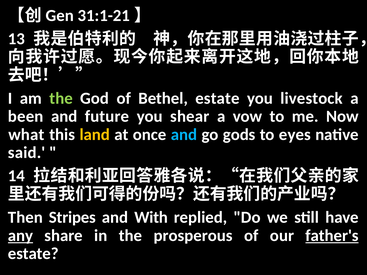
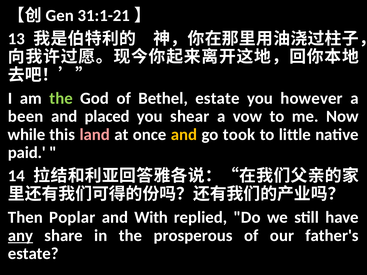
livestock: livestock -> however (312, 98)
future: future -> placed (107, 117)
what: what -> while (27, 135)
land colour: yellow -> pink (95, 135)
and colour: light blue -> yellow (184, 135)
gods: gods -> took (239, 135)
eyes: eyes -> little (295, 135)
said: said -> paid (27, 153)
Stripes: Stripes -> Poplar (72, 218)
father's underline: present -> none (332, 236)
